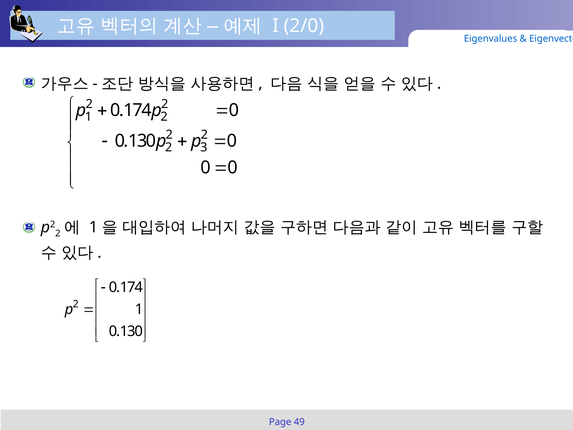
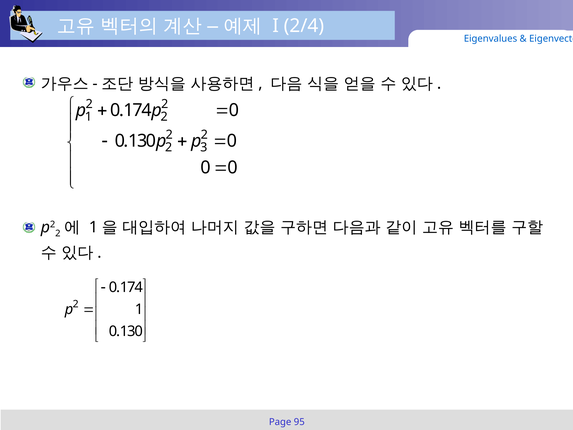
2/0: 2/0 -> 2/4 (304, 26)
49: 49 -> 95 (299, 422)
